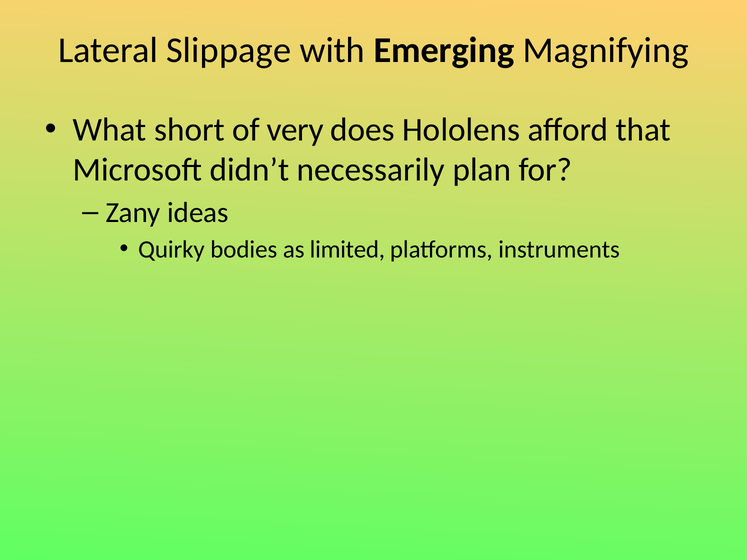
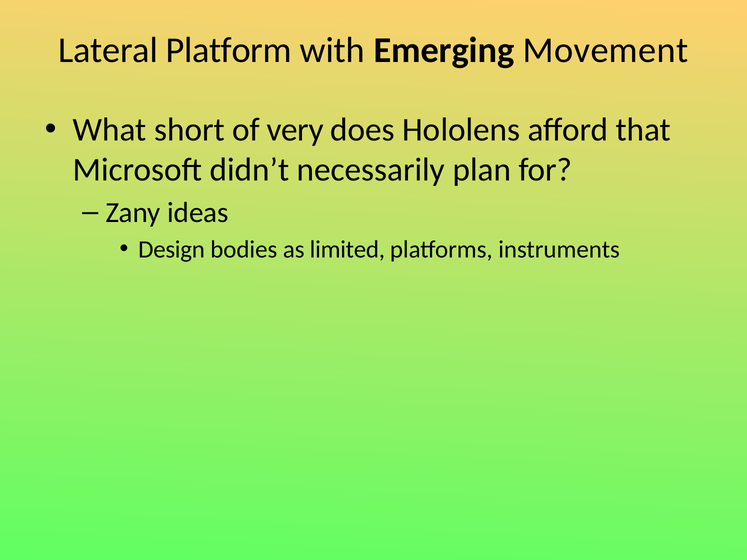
Slippage: Slippage -> Platform (229, 50)
Magnifying: Magnifying -> Movement (606, 50)
Quirky: Quirky -> Design (172, 250)
